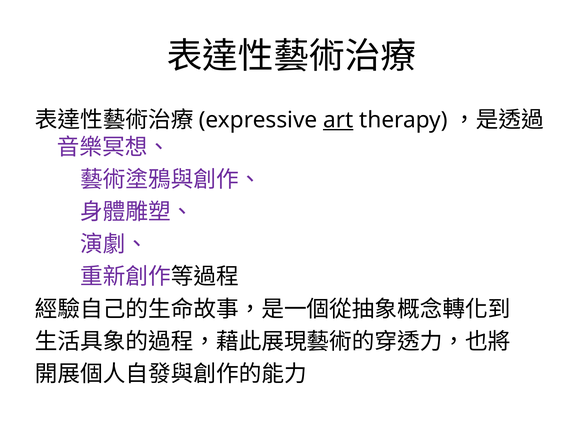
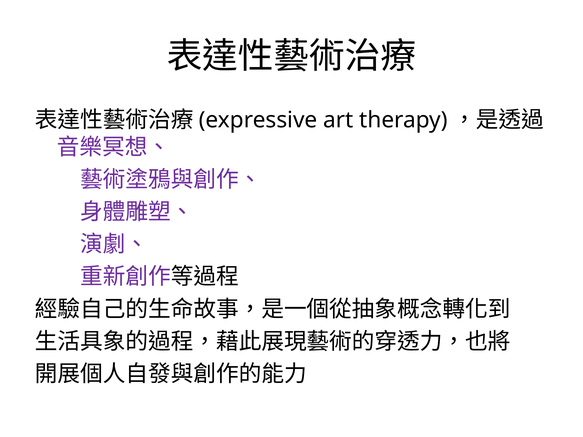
art underline: present -> none (338, 120)
